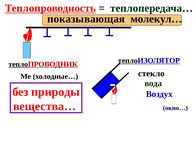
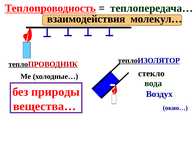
показывающая: показывающая -> взаимодействия (86, 19)
